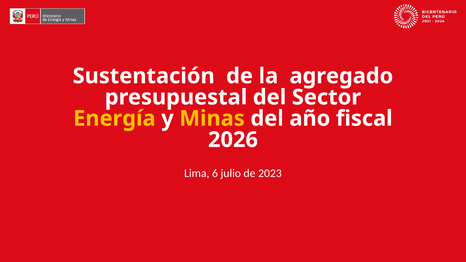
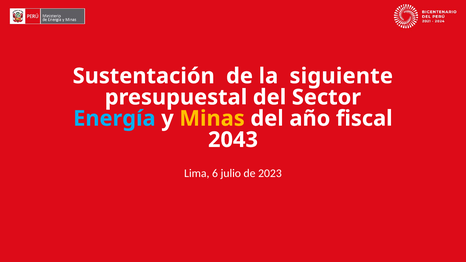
agregado: agregado -> siguiente (341, 76)
Energía colour: yellow -> light blue (114, 119)
2026: 2026 -> 2043 (233, 140)
